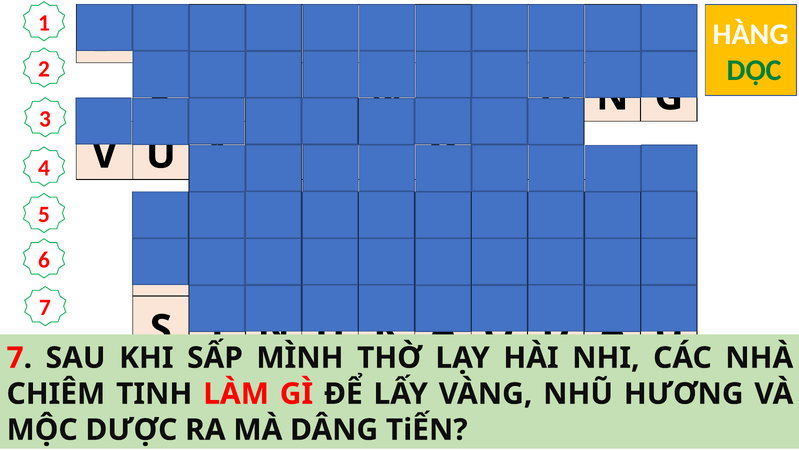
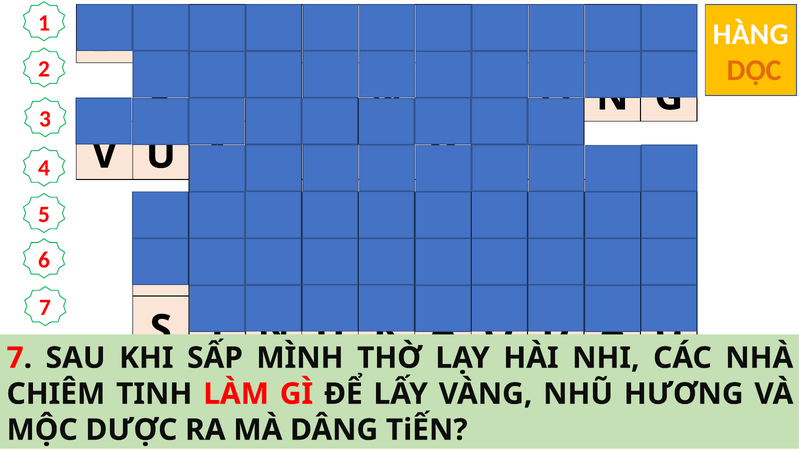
DỌC colour: green -> orange (754, 70)
